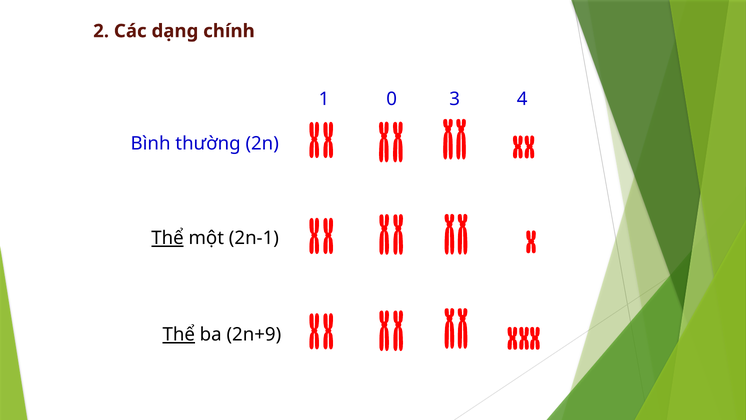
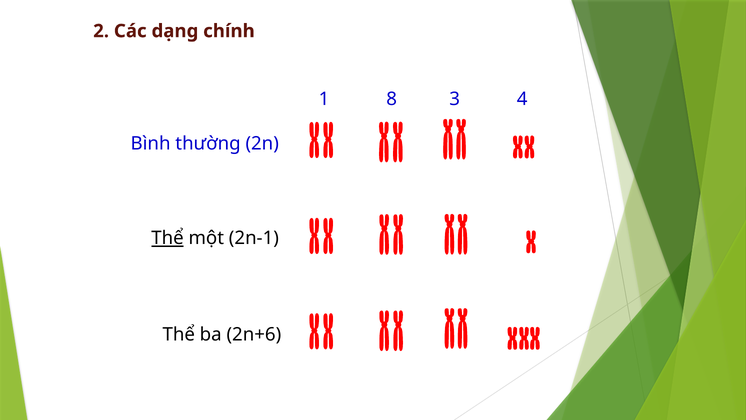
0: 0 -> 8 (392, 99)
Thể underline: present -> none (179, 334)
2n+9: 2n+9 -> 2n+6 (254, 334)
